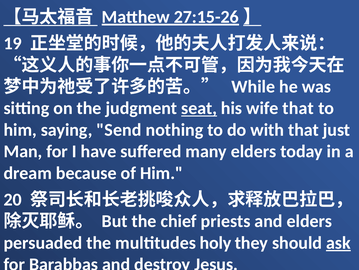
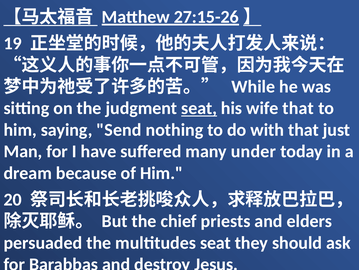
many elders: elders -> under (253, 151)
multitudes holy: holy -> seat (215, 242)
ask underline: present -> none (338, 242)
